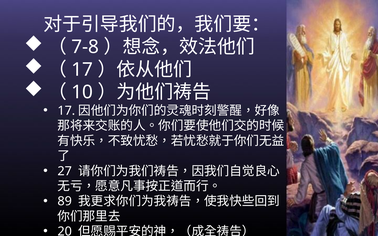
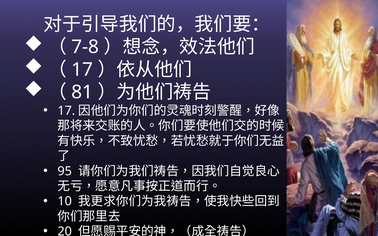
10: 10 -> 81 (82, 92)
27: 27 -> 95 (65, 171)
89: 89 -> 10 (65, 202)
